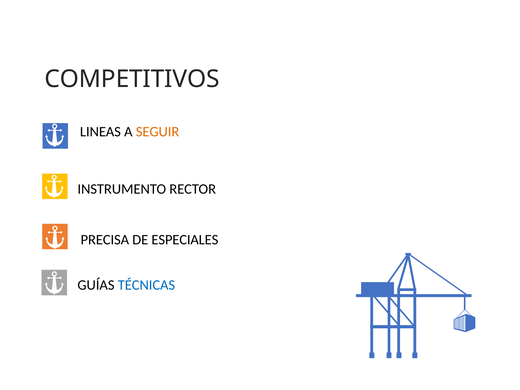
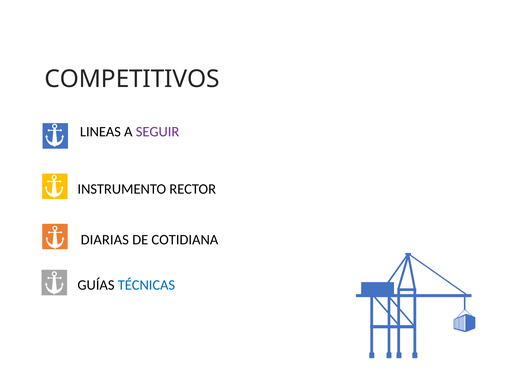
SEGUIR colour: orange -> purple (158, 132)
PRECISA: PRECISA -> DIARIAS (105, 240)
ESPECIALES: ESPECIALES -> COTIDIANA (185, 240)
